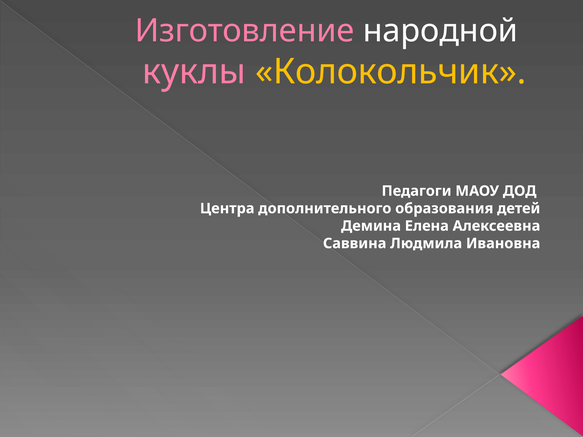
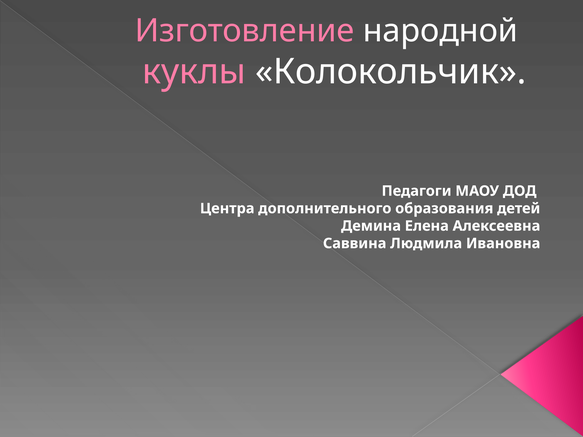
Колокольчик colour: yellow -> white (391, 72)
